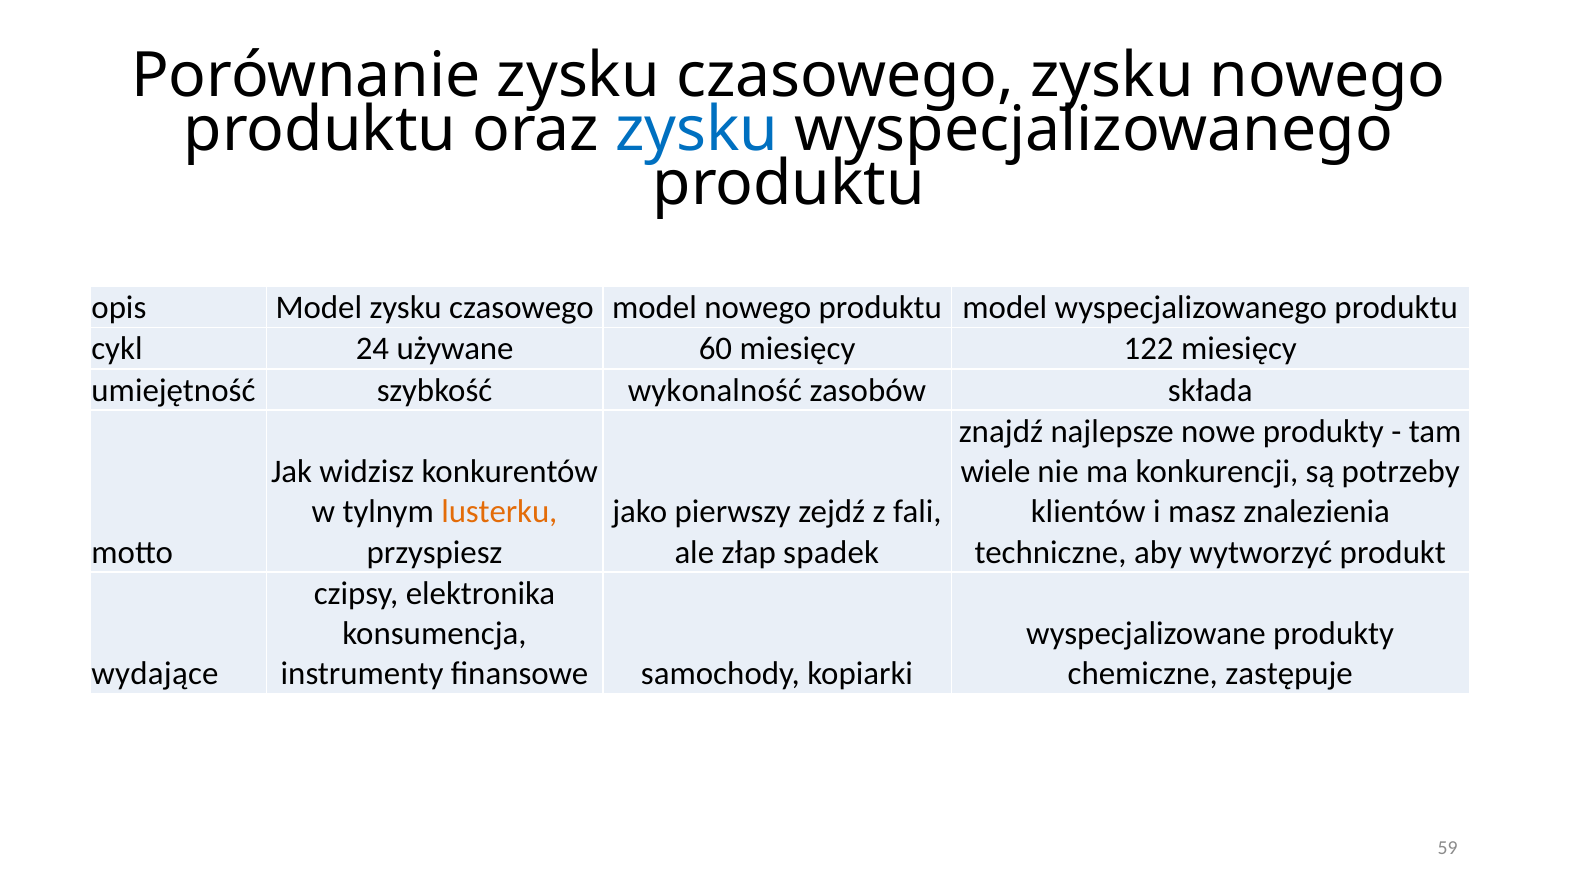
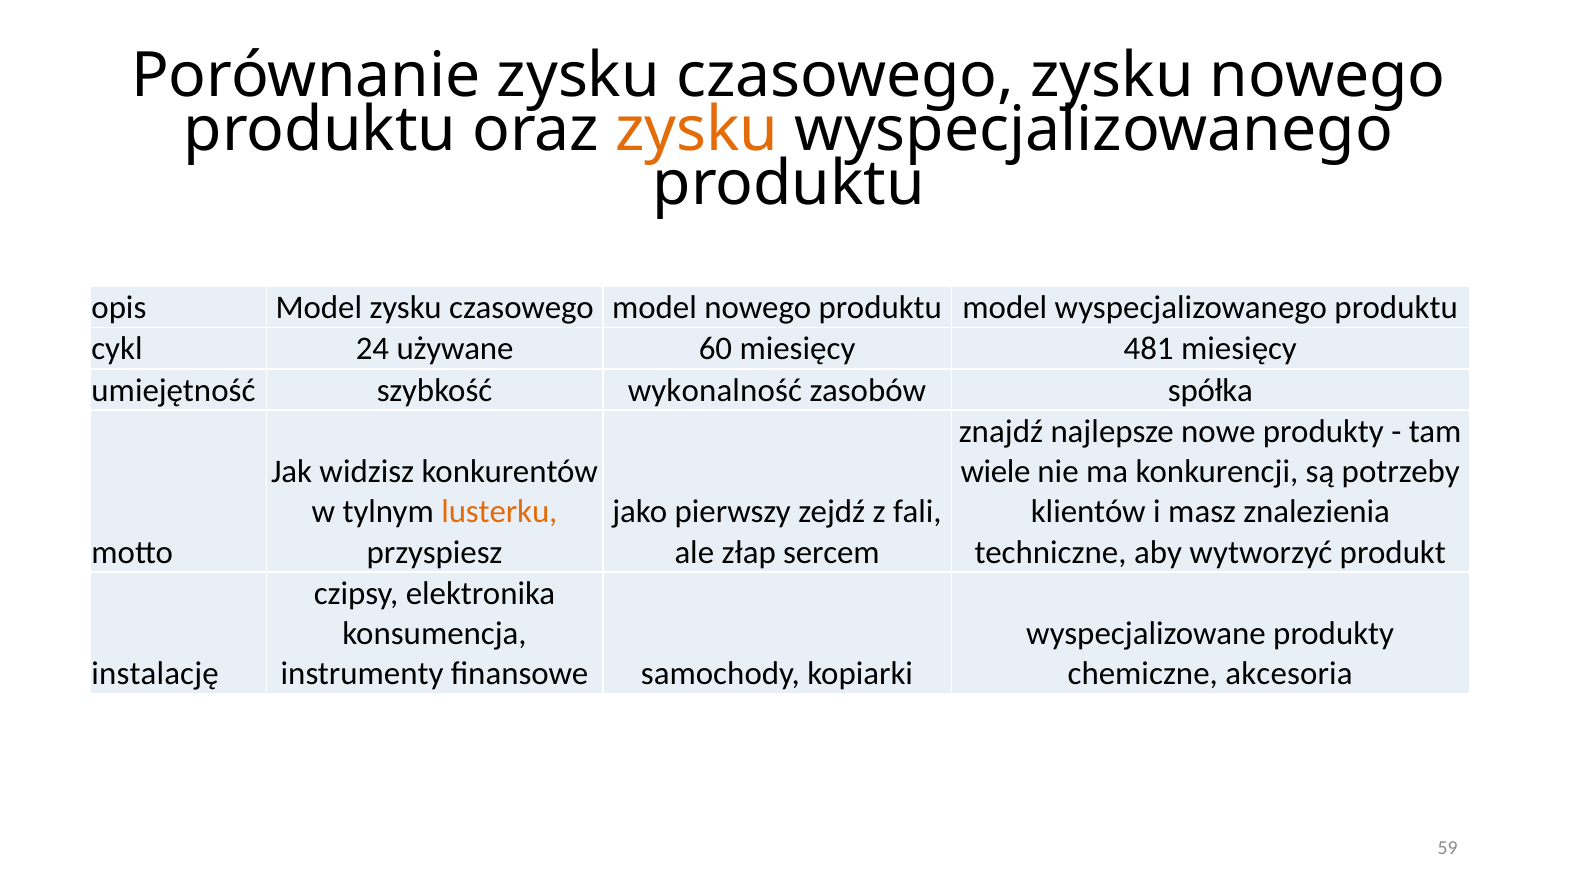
zysku colour: blue -> orange (697, 130)
122: 122 -> 481 (1149, 349)
składa: składa -> spółka (1210, 390)
spadek: spadek -> sercem (831, 552)
wydające: wydające -> instalację (155, 674)
zastępuje: zastępuje -> akcesoria (1289, 674)
